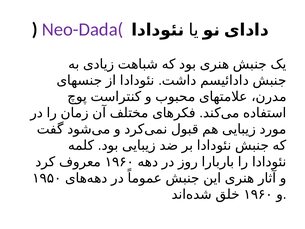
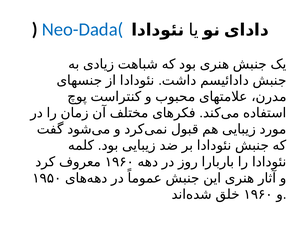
Neo-Dada( colour: purple -> blue (83, 30)
